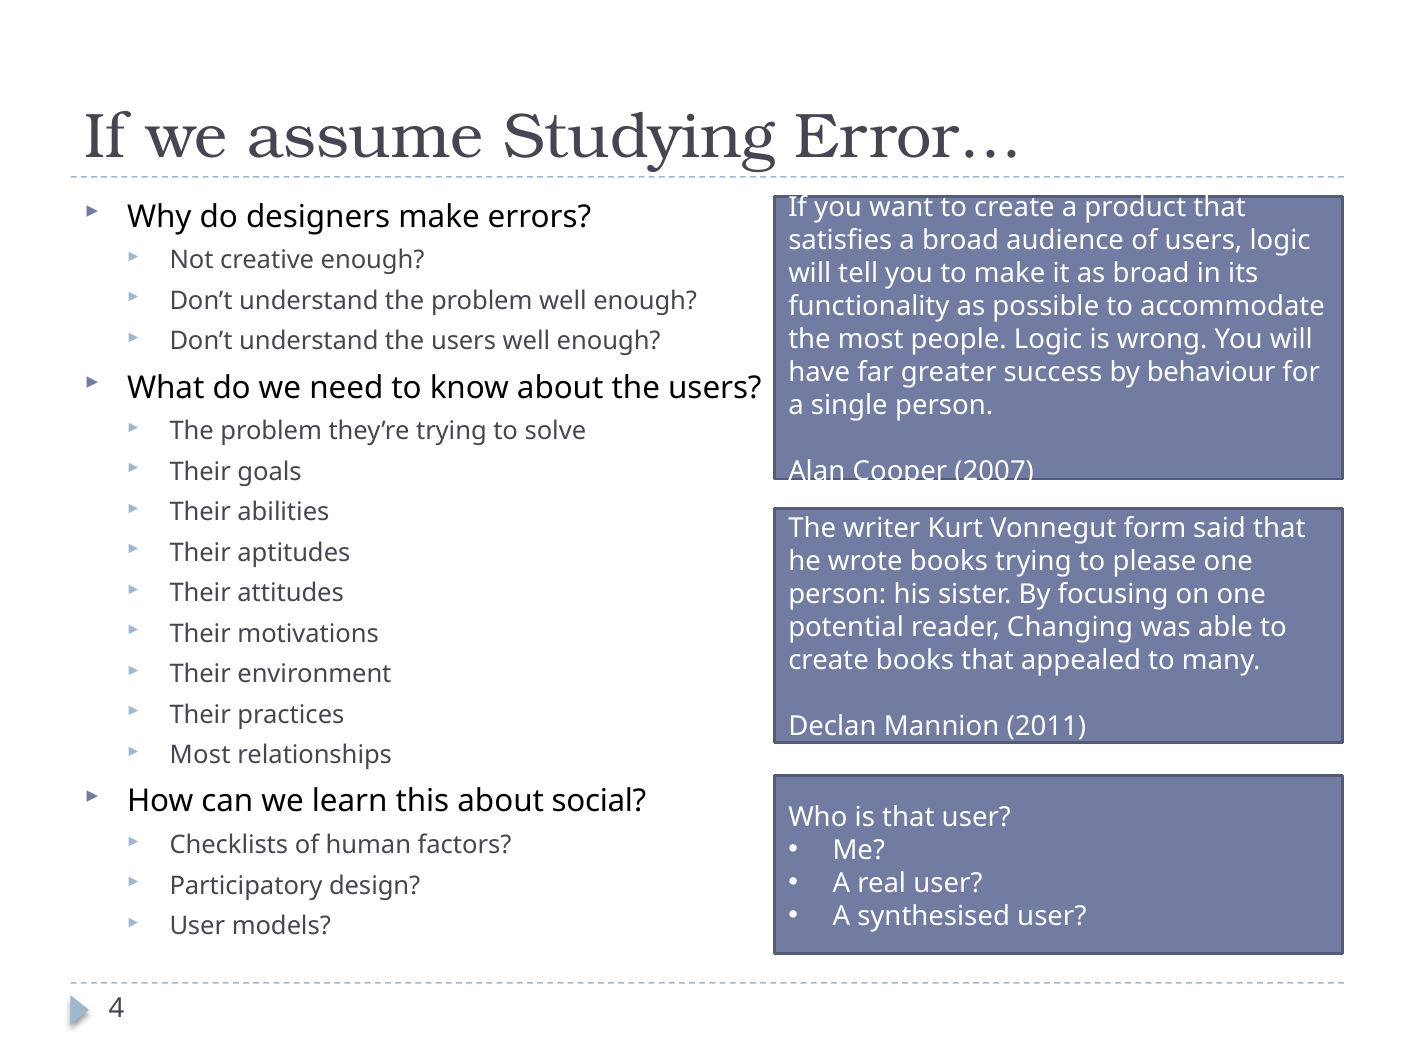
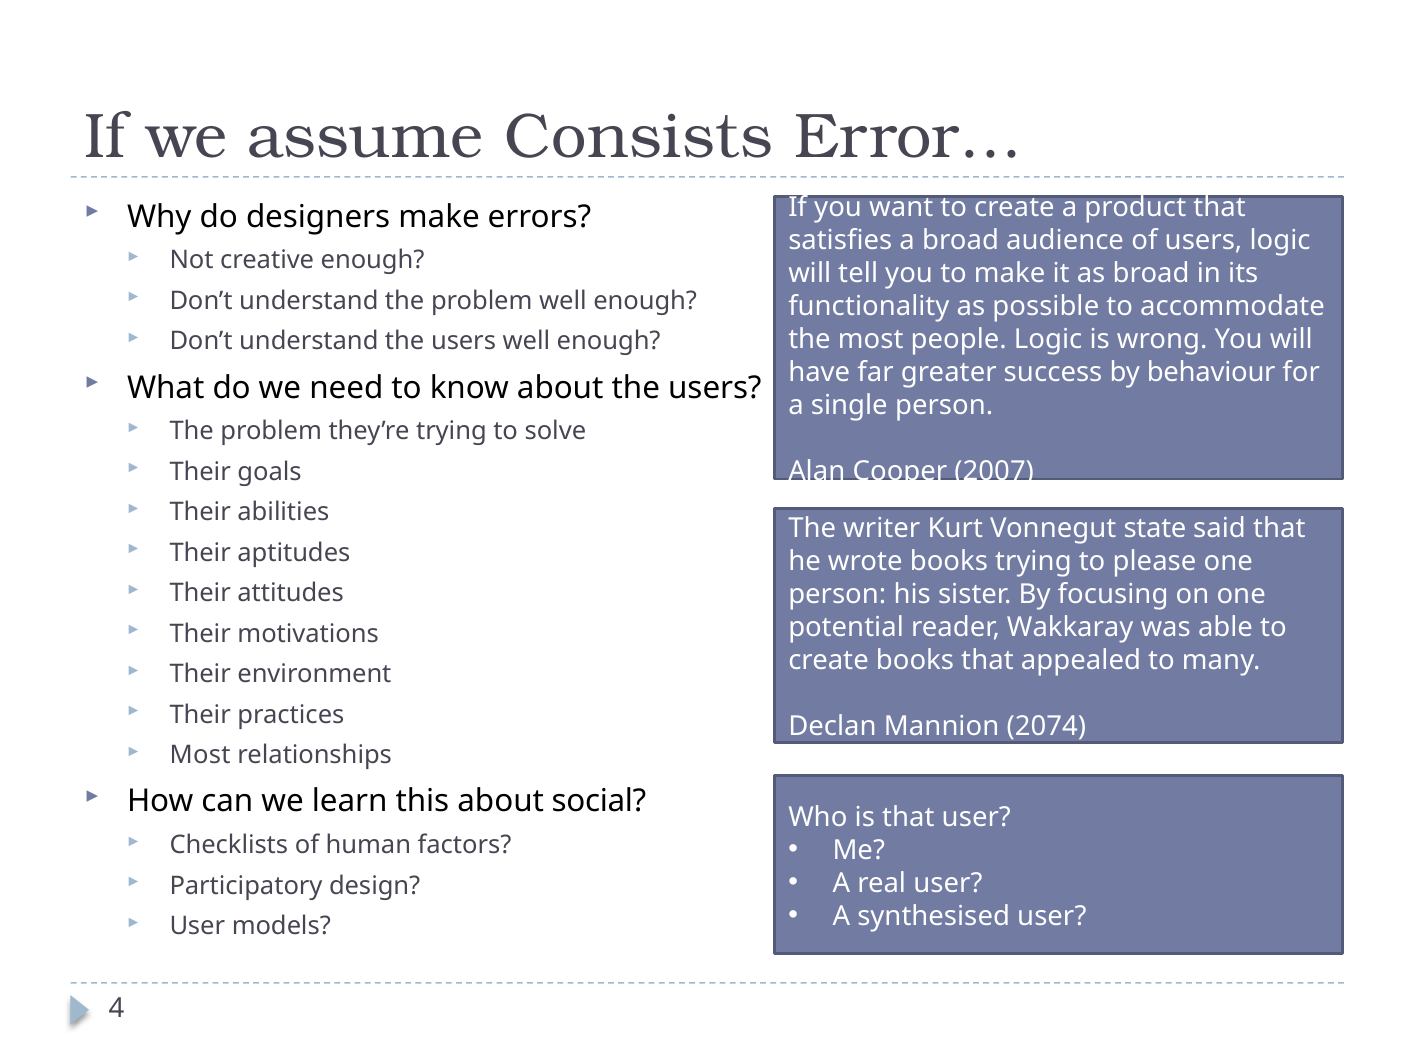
Studying: Studying -> Consists (639, 137)
form: form -> state (1155, 528)
Changing: Changing -> Wakkaray (1070, 627)
2011: 2011 -> 2074 (1046, 726)
